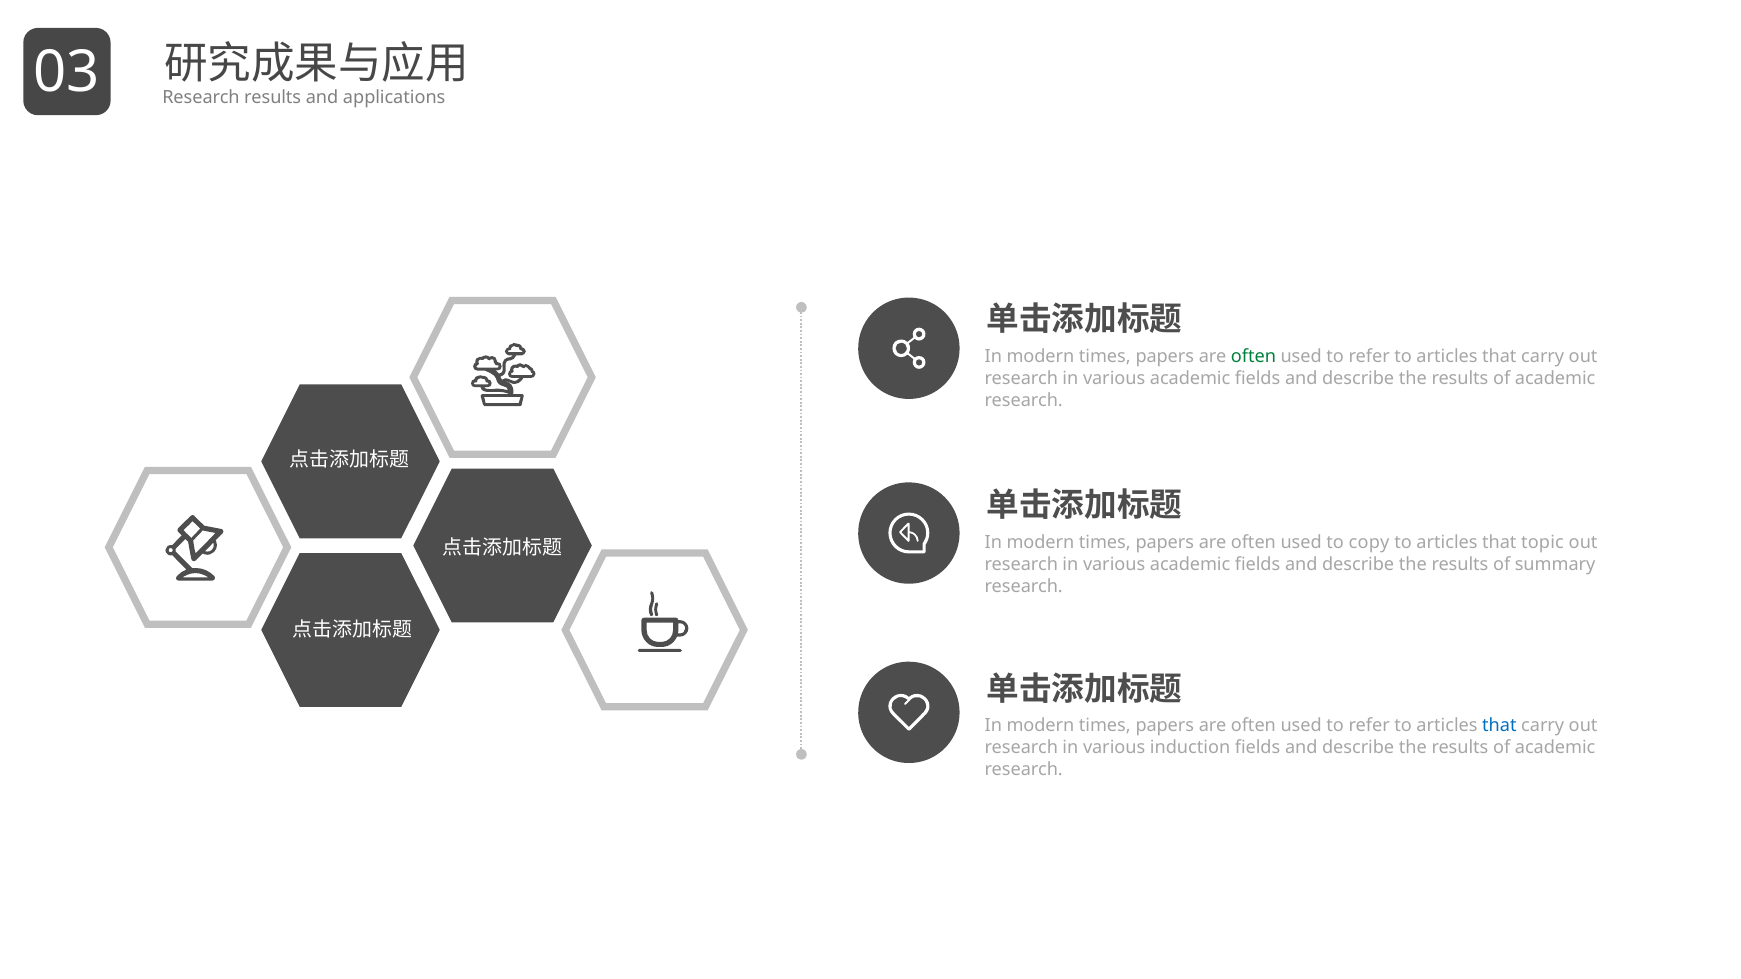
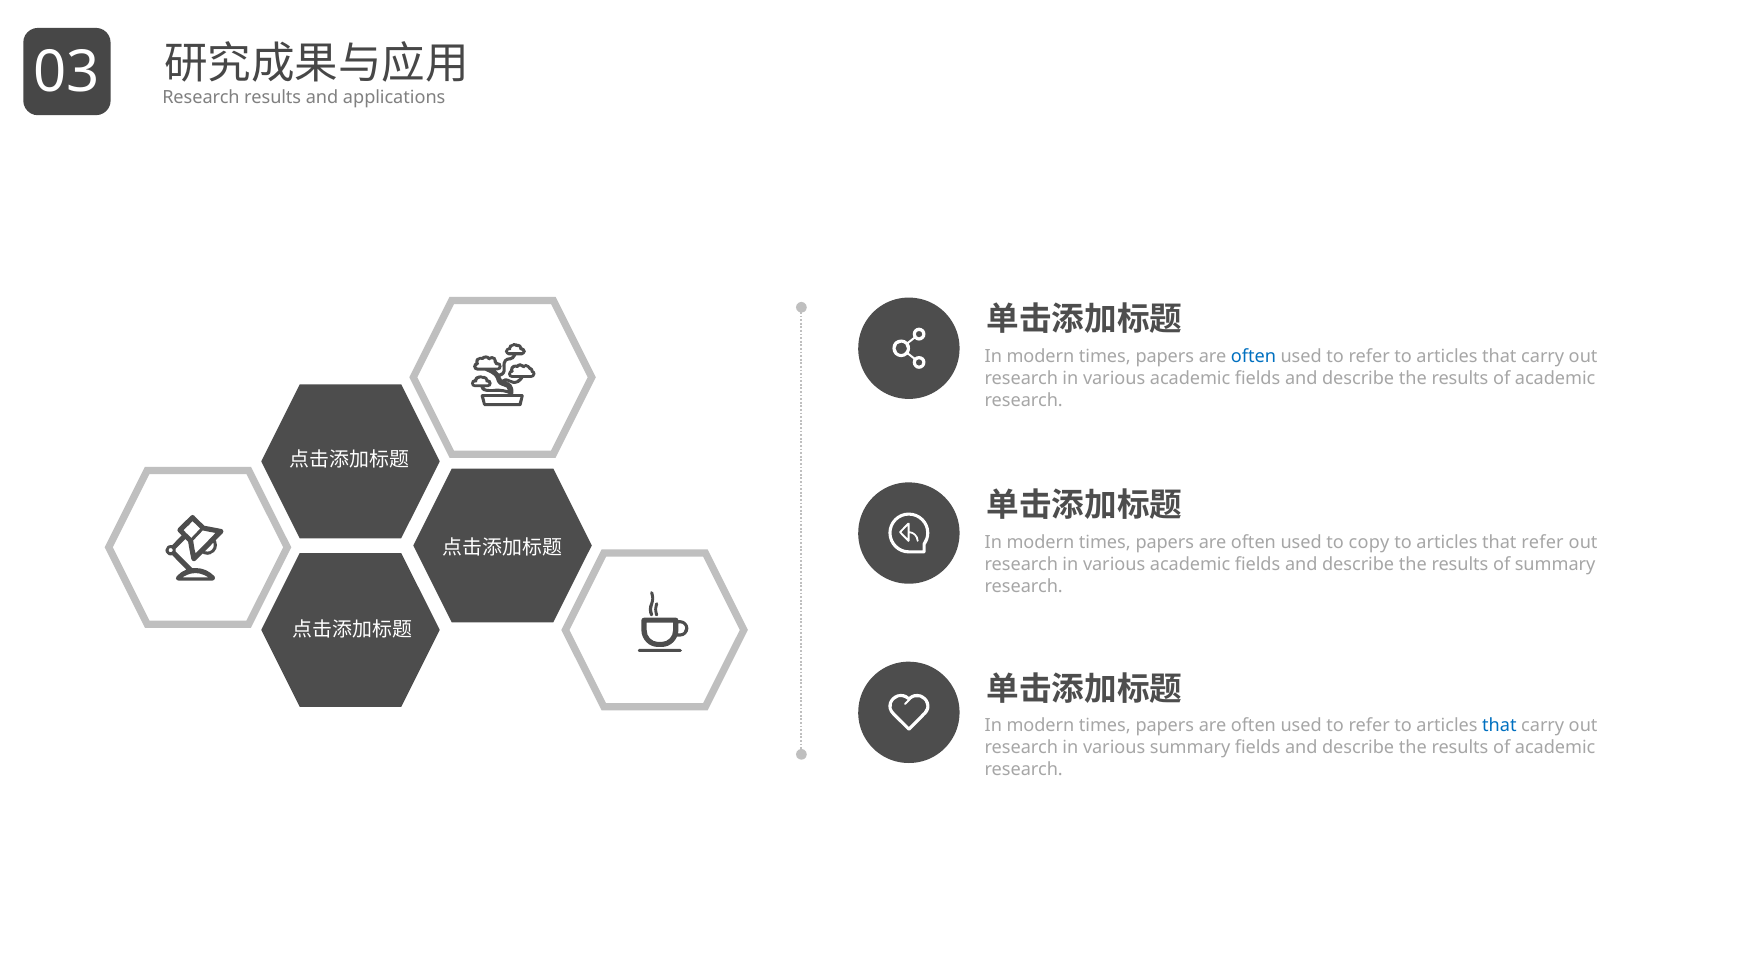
often colour: green -> blue (1253, 357)
that topic: topic -> refer (1542, 543)
various induction: induction -> summary (1190, 748)
